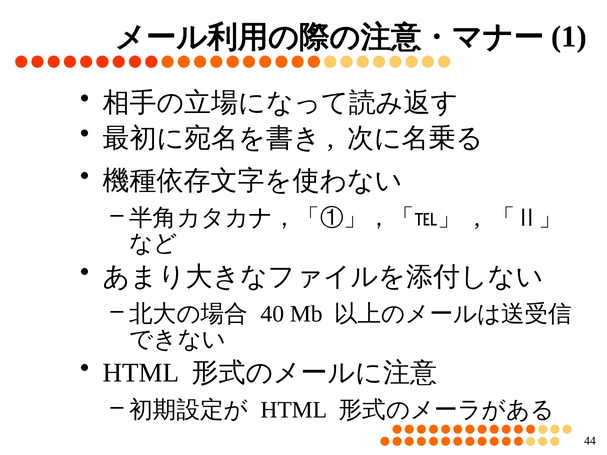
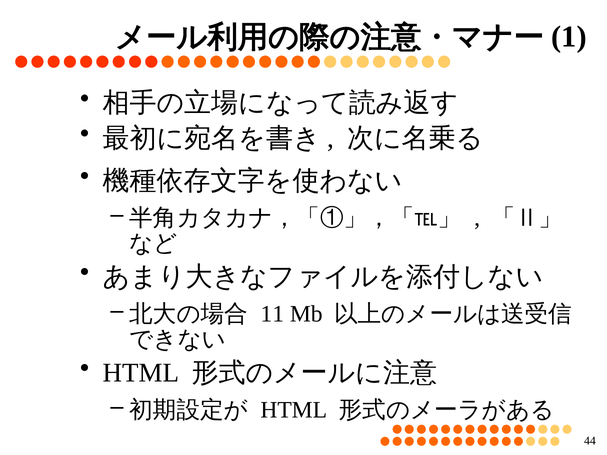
40: 40 -> 11 (272, 314)
